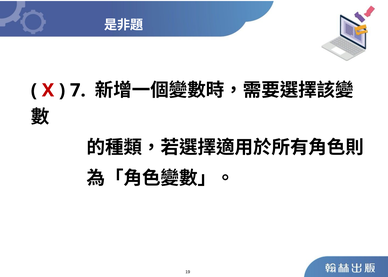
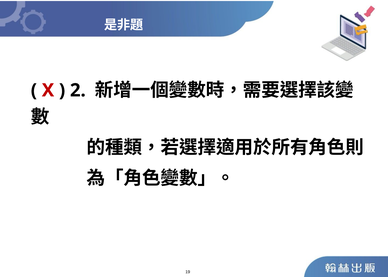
7: 7 -> 2 (78, 90)
